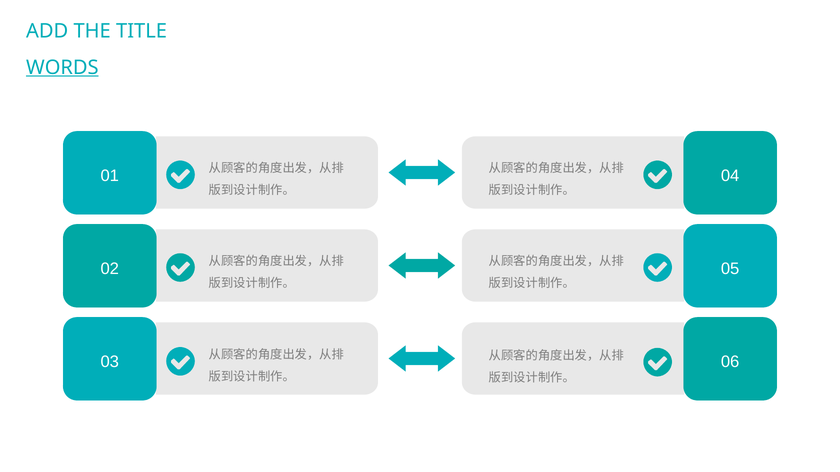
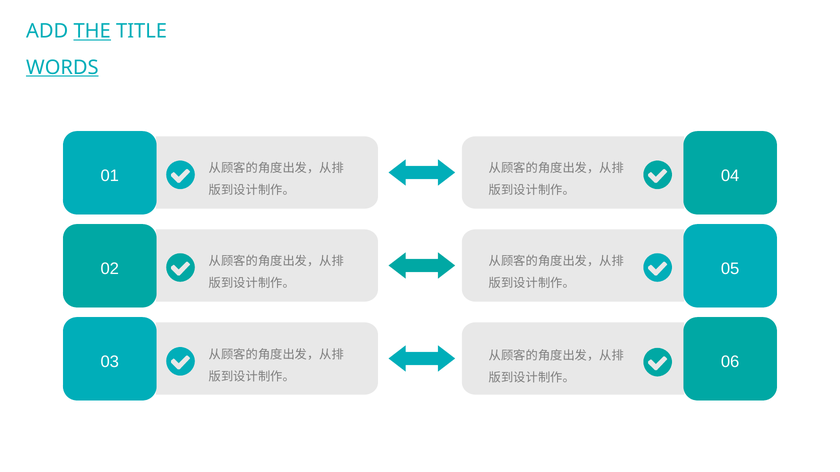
THE underline: none -> present (92, 31)
